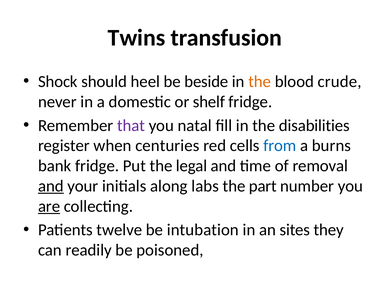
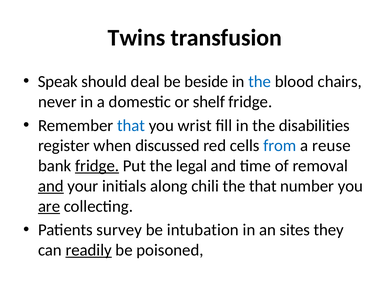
Shock: Shock -> Speak (58, 81)
heel: heel -> deal (145, 81)
the colour: orange -> blue (260, 81)
crude: crude -> chairs (340, 81)
that colour: purple -> blue (131, 125)
natal: natal -> wrist (195, 125)
centuries: centuries -> discussed (167, 145)
burns: burns -> reuse (331, 145)
fridge underline: none -> present (97, 166)
labs: labs -> chili (205, 186)
the part: part -> that (263, 186)
twelve: twelve -> survey (119, 230)
readily underline: none -> present (89, 250)
